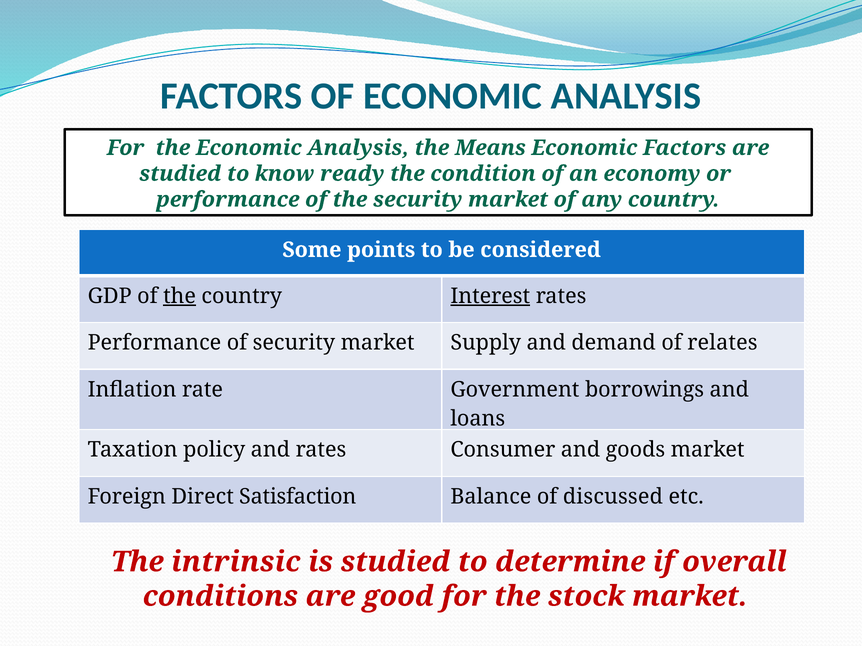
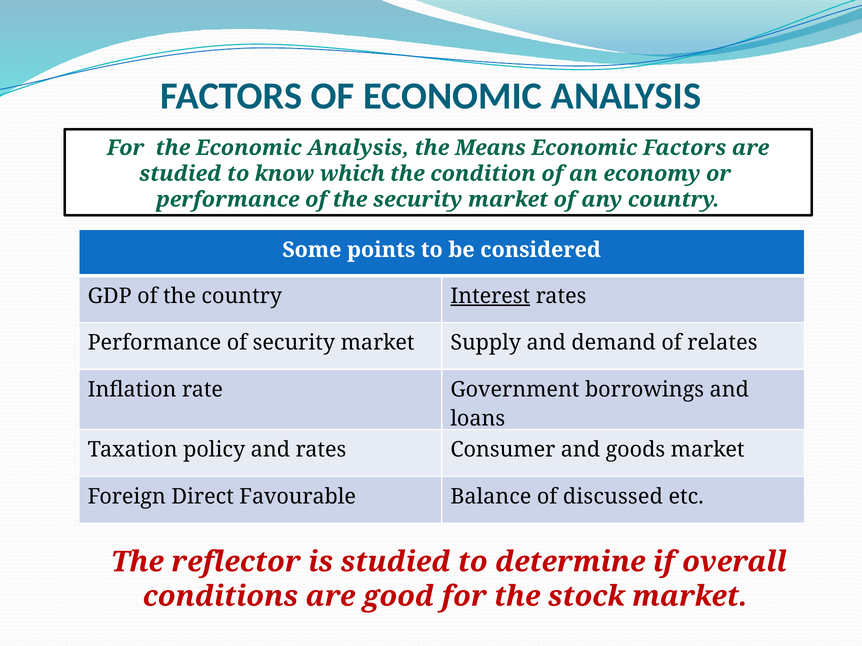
ready: ready -> which (352, 174)
the underline: present -> none (180, 296)
Satisfaction: Satisfaction -> Favourable (298, 497)
intrinsic: intrinsic -> reflector (236, 562)
